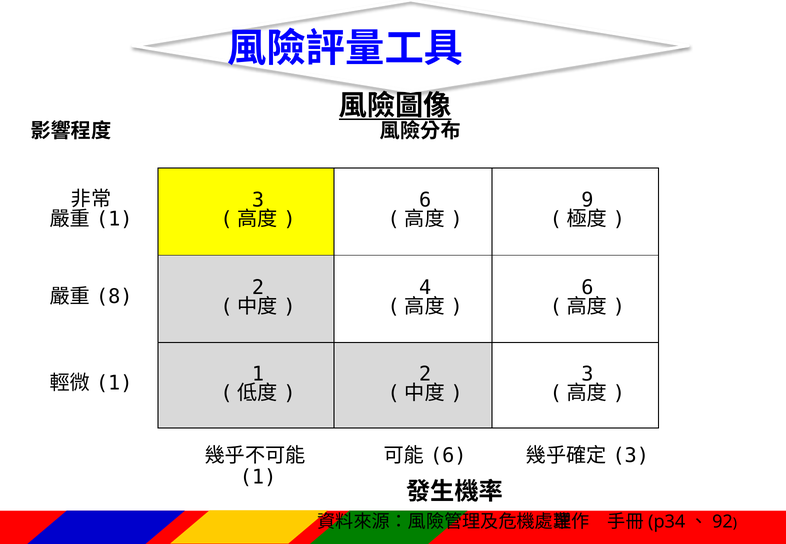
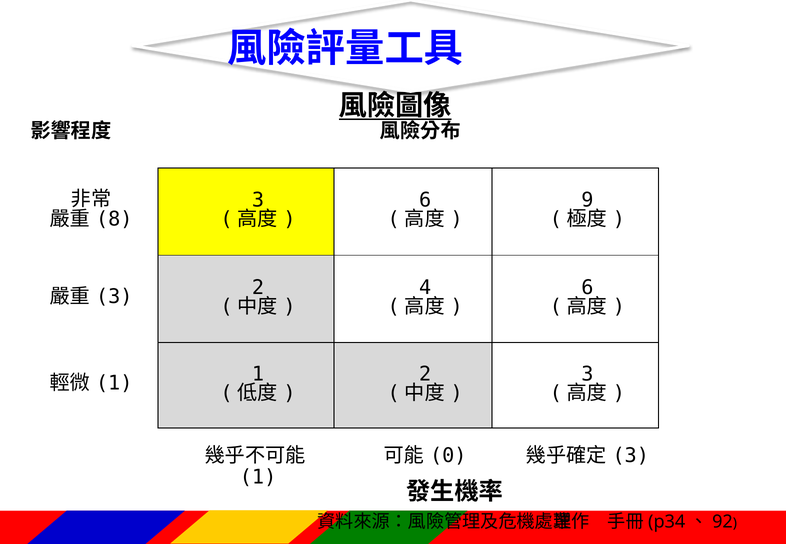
1: 1 -> 8 (114, 219)
8: 8 -> 3 (114, 297)
6: 6 -> 0 (448, 456)
